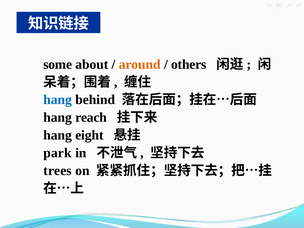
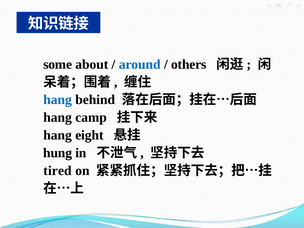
around colour: orange -> blue (140, 64)
reach: reach -> camp (91, 118)
park: park -> hung (58, 153)
trees: trees -> tired (58, 171)
